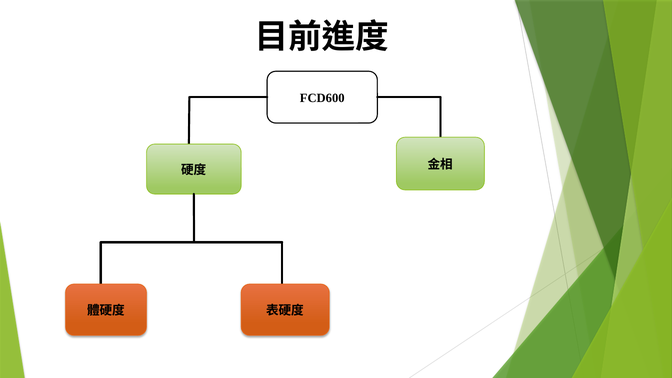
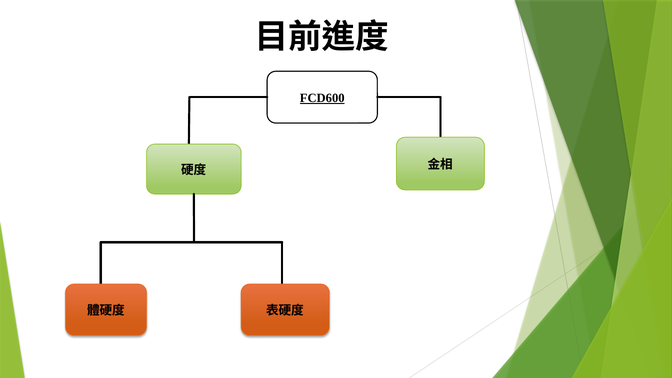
FCD600 underline: none -> present (322, 98)
